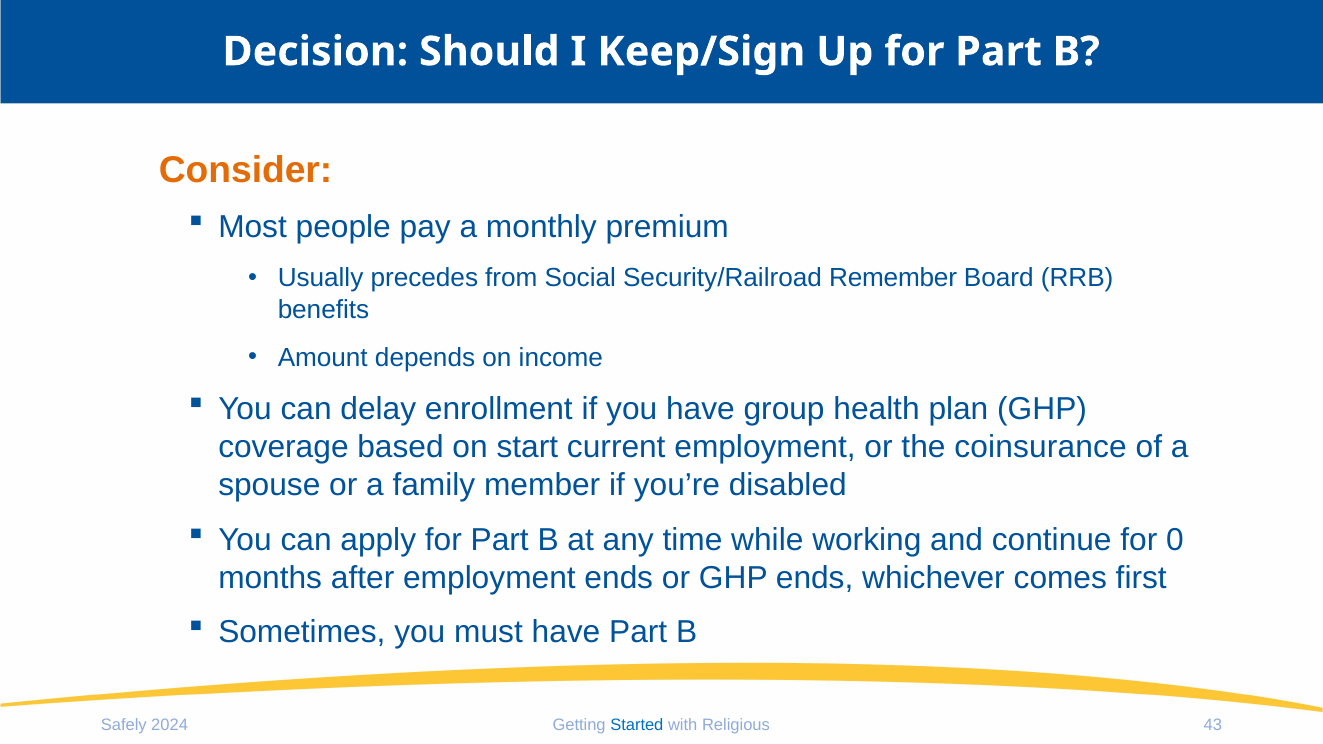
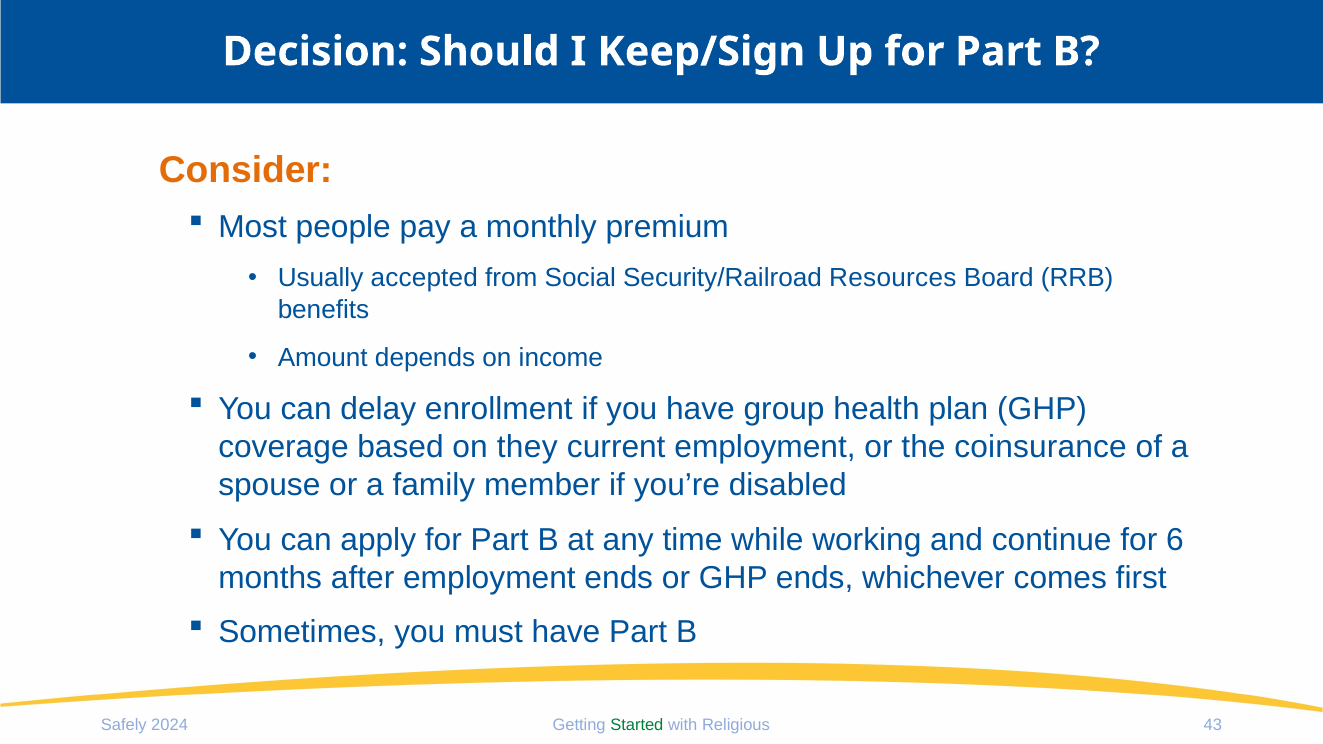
precedes: precedes -> accepted (424, 278)
Remember: Remember -> Resources (893, 278)
start: start -> they (527, 447)
0: 0 -> 6 (1175, 540)
Started colour: blue -> green (637, 725)
